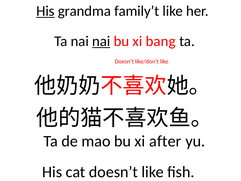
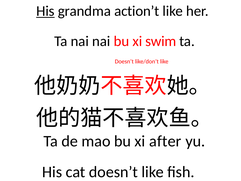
family’t: family’t -> action’t (137, 11)
nai underline: present -> none (101, 41)
bang: bang -> swim (161, 41)
